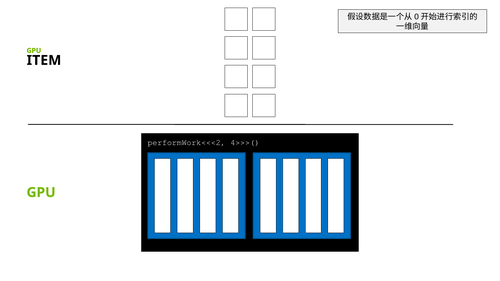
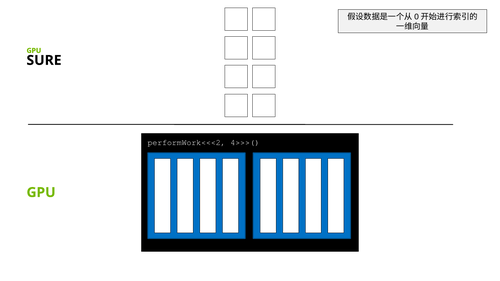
ITEM: ITEM -> SURE (44, 60)
